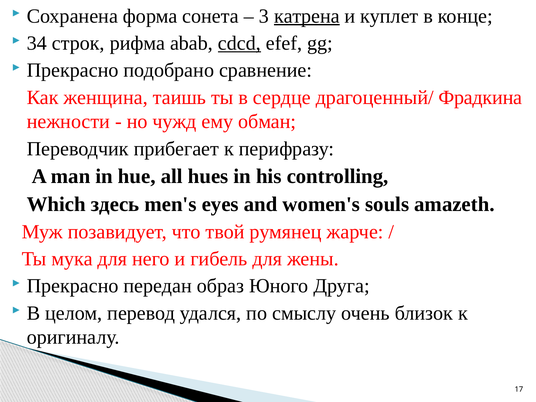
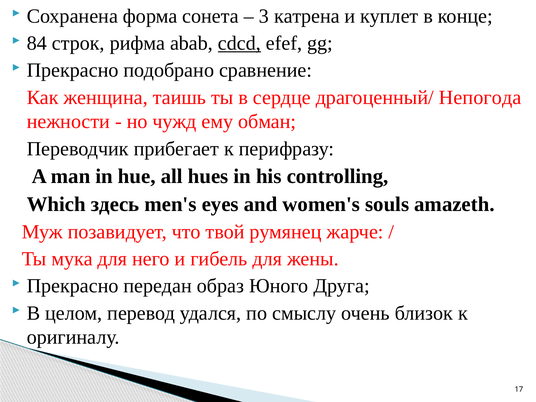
катрена underline: present -> none (307, 16)
34: 34 -> 84 (37, 43)
Фрадкина: Фрадкина -> Непогода (480, 97)
